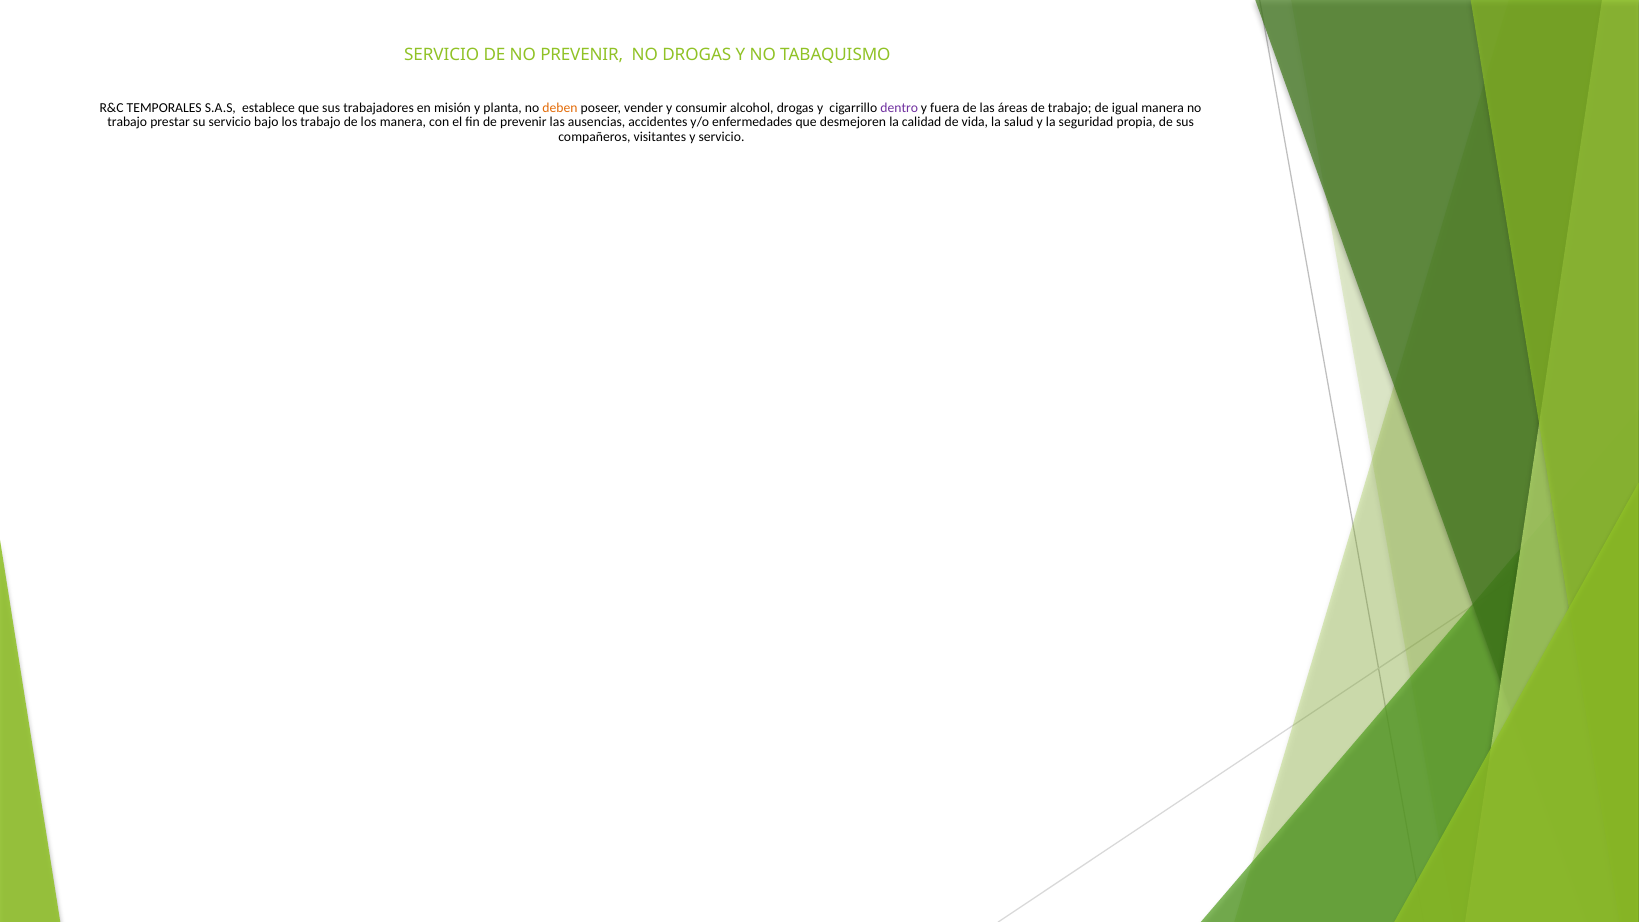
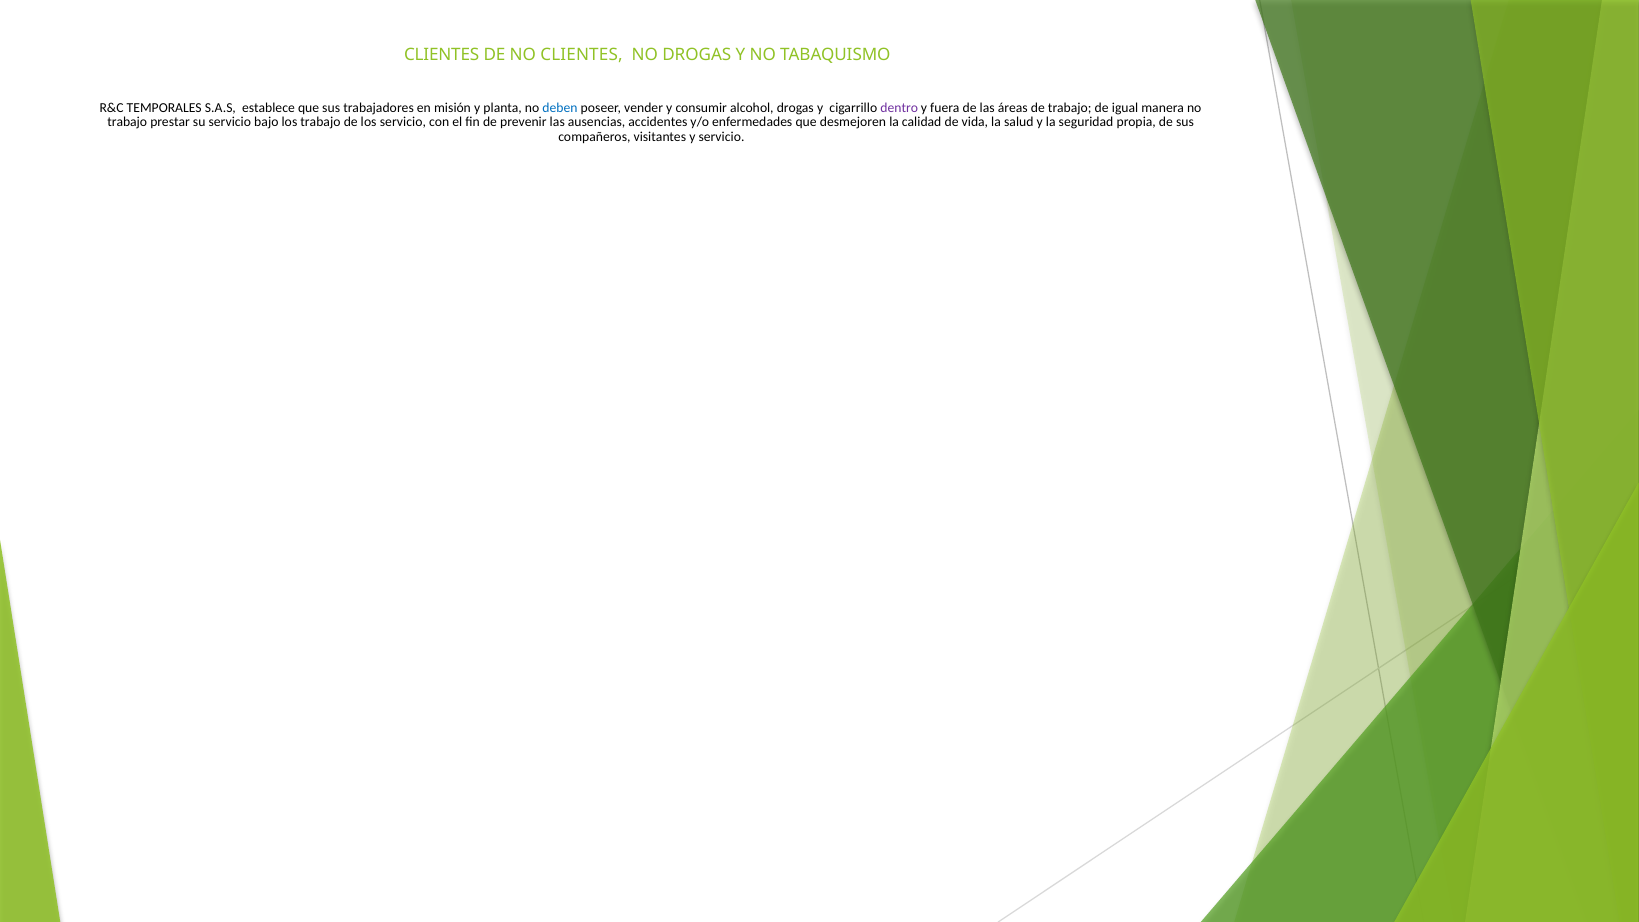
SERVICIO: SERVICIO -> CLIENTES (442, 55)
NO PREVENIR: PREVENIR -> CLIENTES (582, 55)
deben colour: orange -> blue (560, 108)
los manera: manera -> servicio (403, 122)
